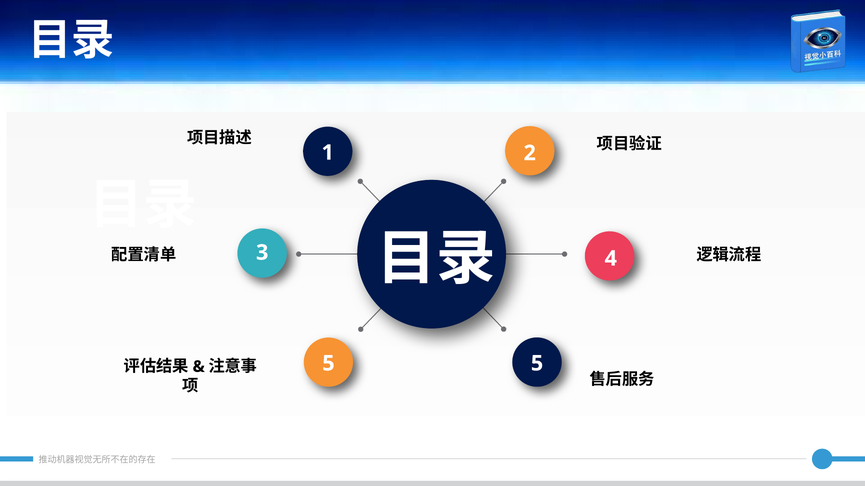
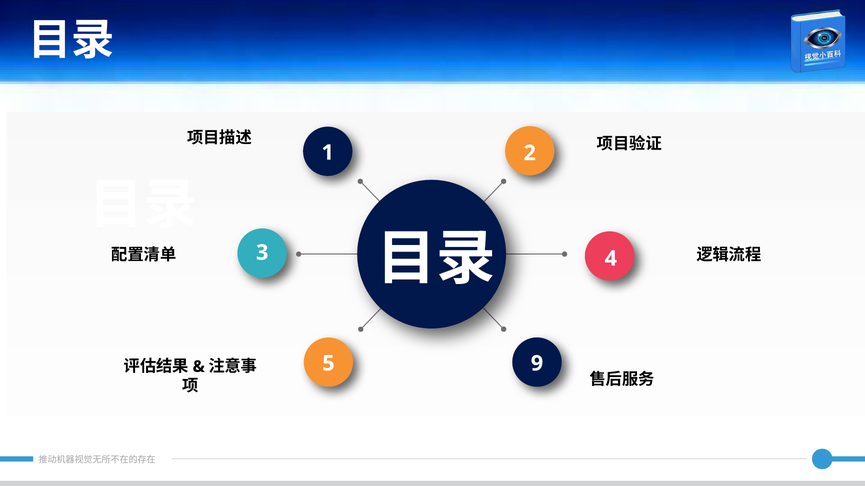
5 5: 5 -> 9 (537, 364)
